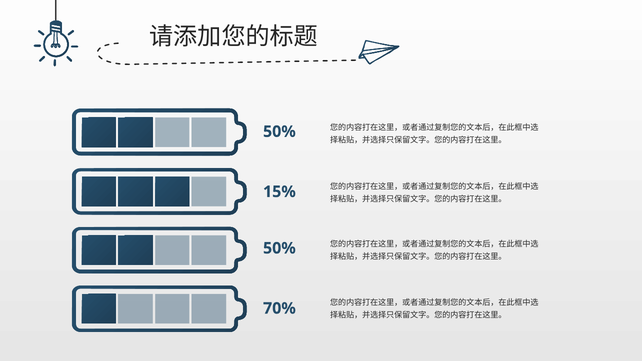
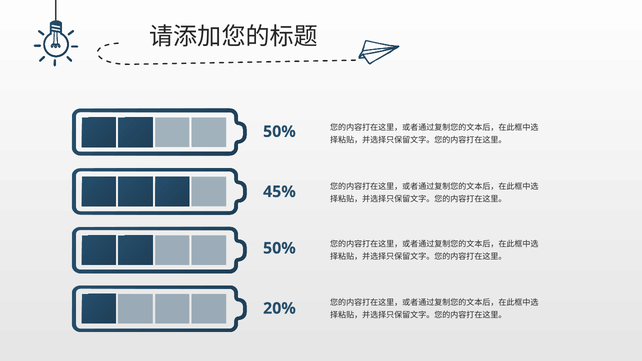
15%: 15% -> 45% (279, 192)
70%: 70% -> 20% (279, 309)
